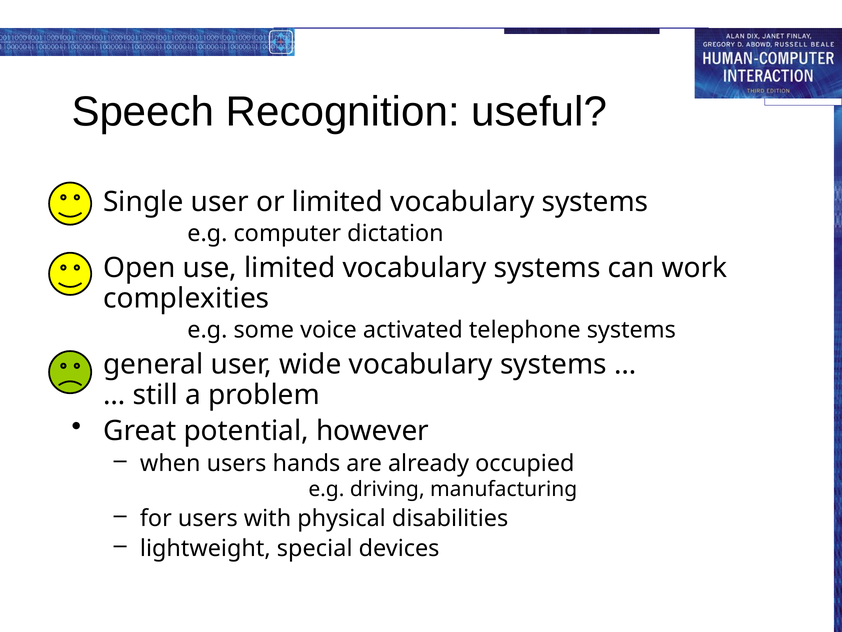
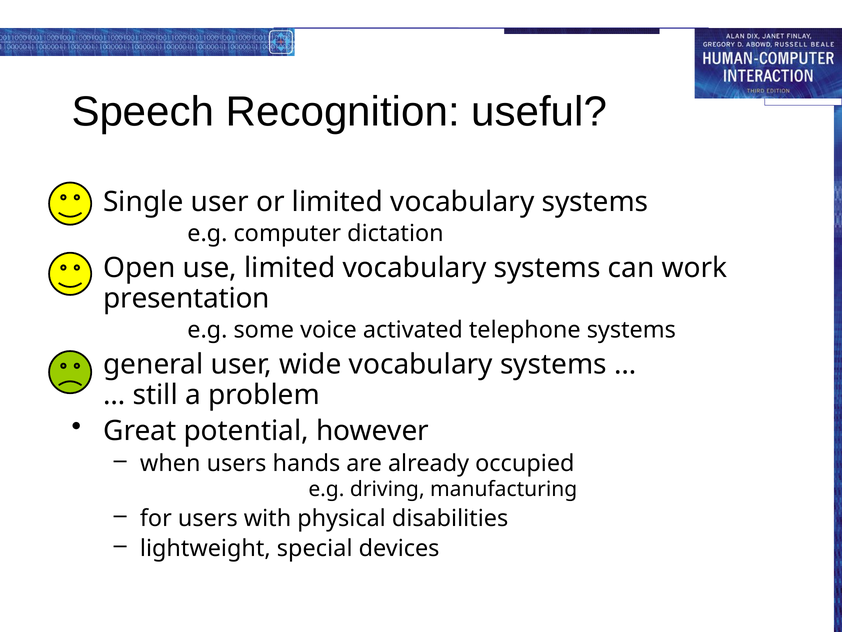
complexities: complexities -> presentation (186, 298)
